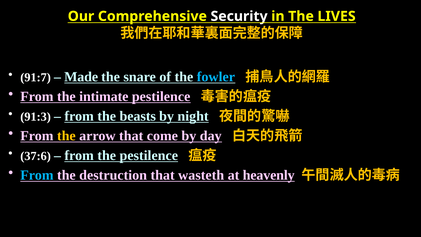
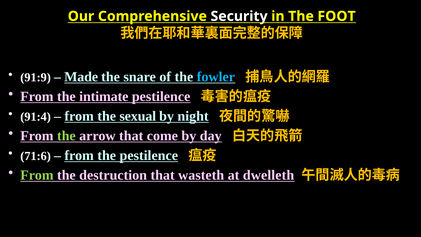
LIVES: LIVES -> FOOT (337, 16)
91:7: 91:7 -> 91:9 (36, 77)
91:3: 91:3 -> 91:4 (36, 117)
beasts: beasts -> sexual (138, 116)
the colour: yellow -> light green (66, 136)
37:6: 37:6 -> 71:6 (36, 156)
From colour: light blue -> light green (37, 175)
heavenly: heavenly -> dwelleth (269, 175)
